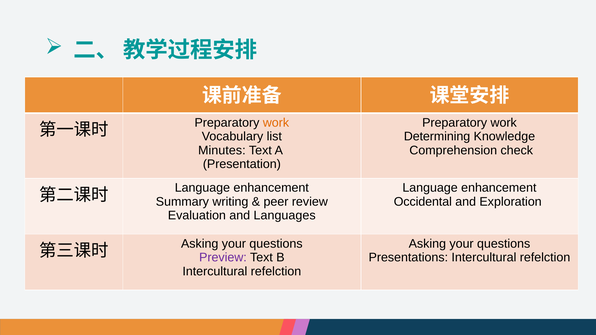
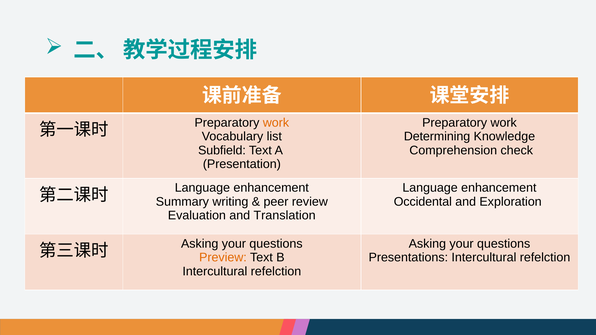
Minutes: Minutes -> Subfield (222, 150)
Languages: Languages -> Translation (285, 216)
Preview colour: purple -> orange (223, 258)
